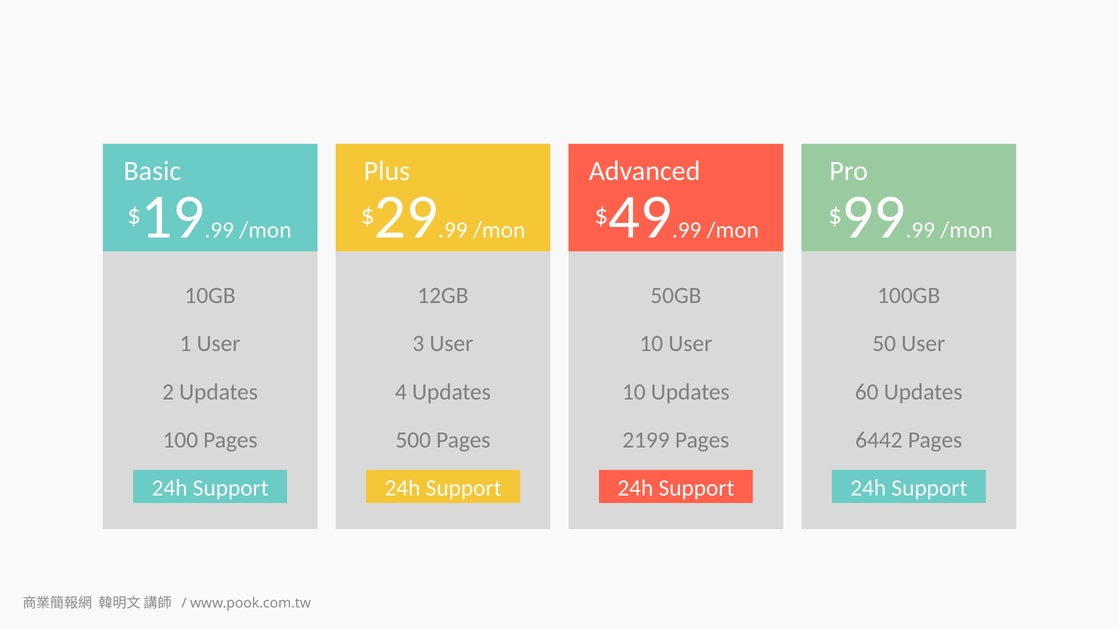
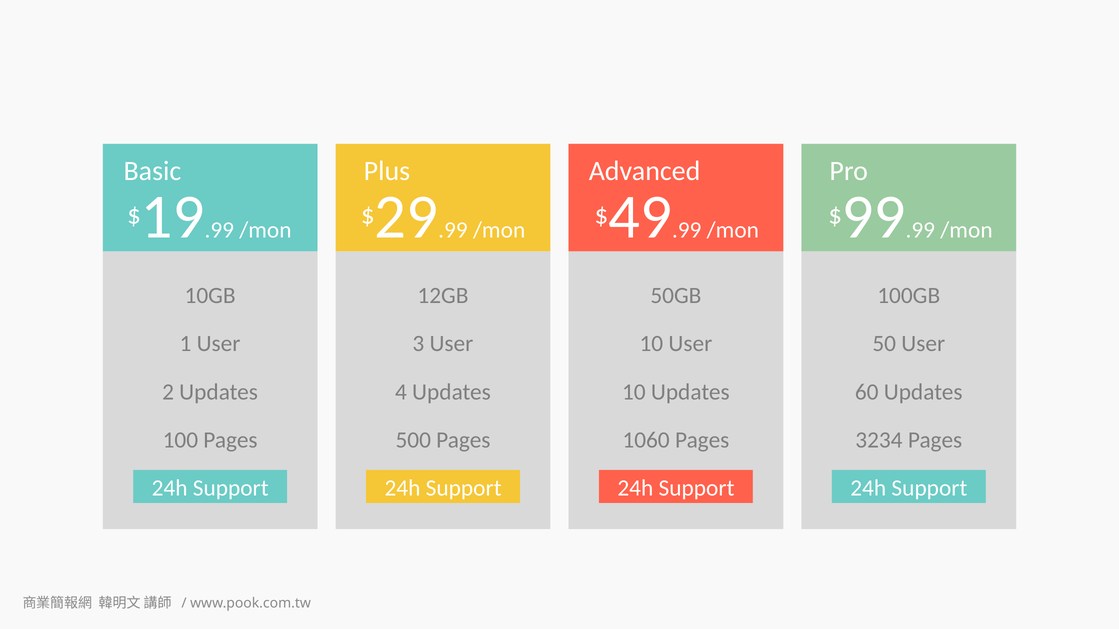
2199: 2199 -> 1060 (646, 440)
6442: 6442 -> 3234 (879, 440)
